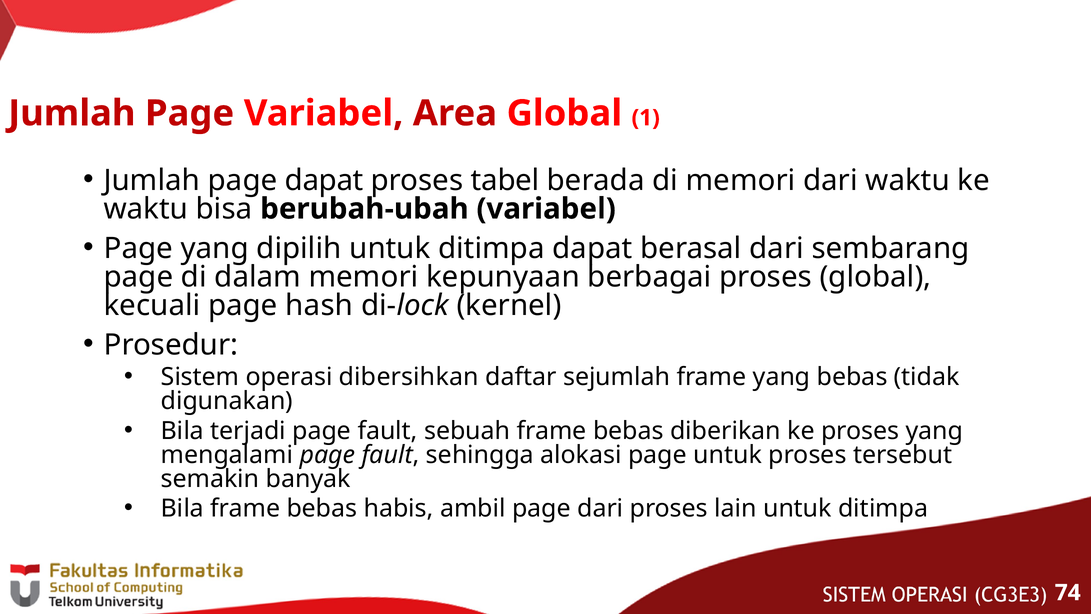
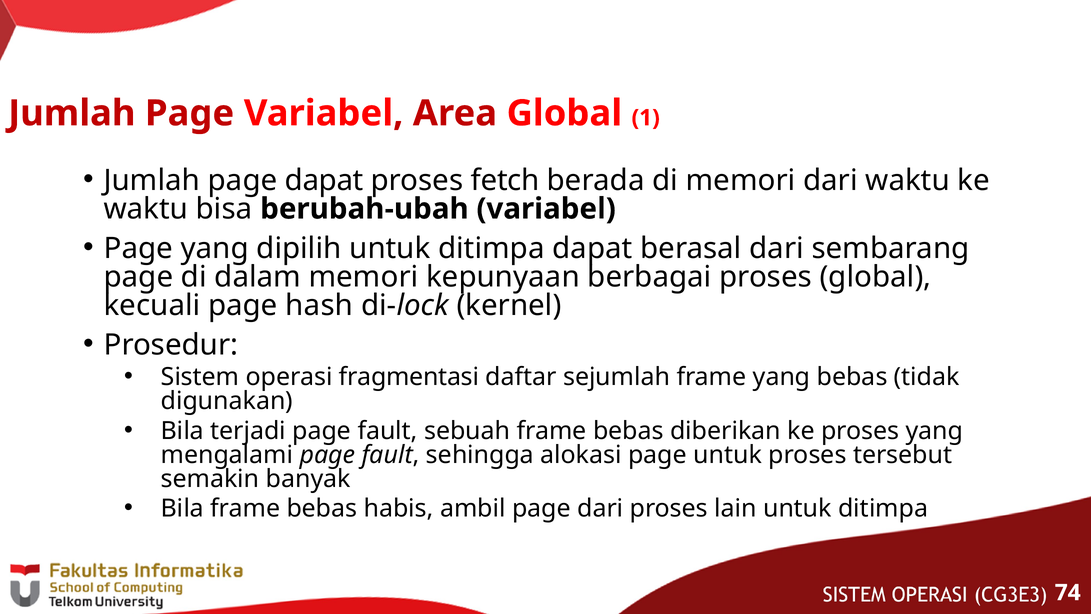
tabel: tabel -> fetch (505, 180)
dibersihkan: dibersihkan -> fragmentasi (409, 377)
